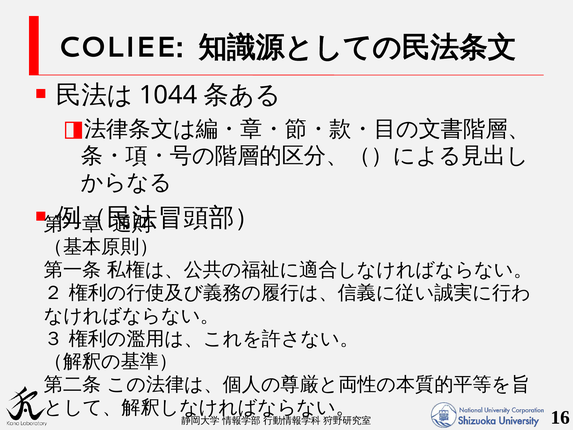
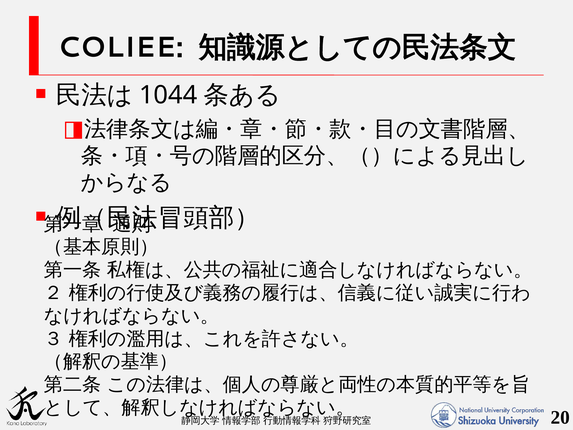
16: 16 -> 20 (560, 417)
